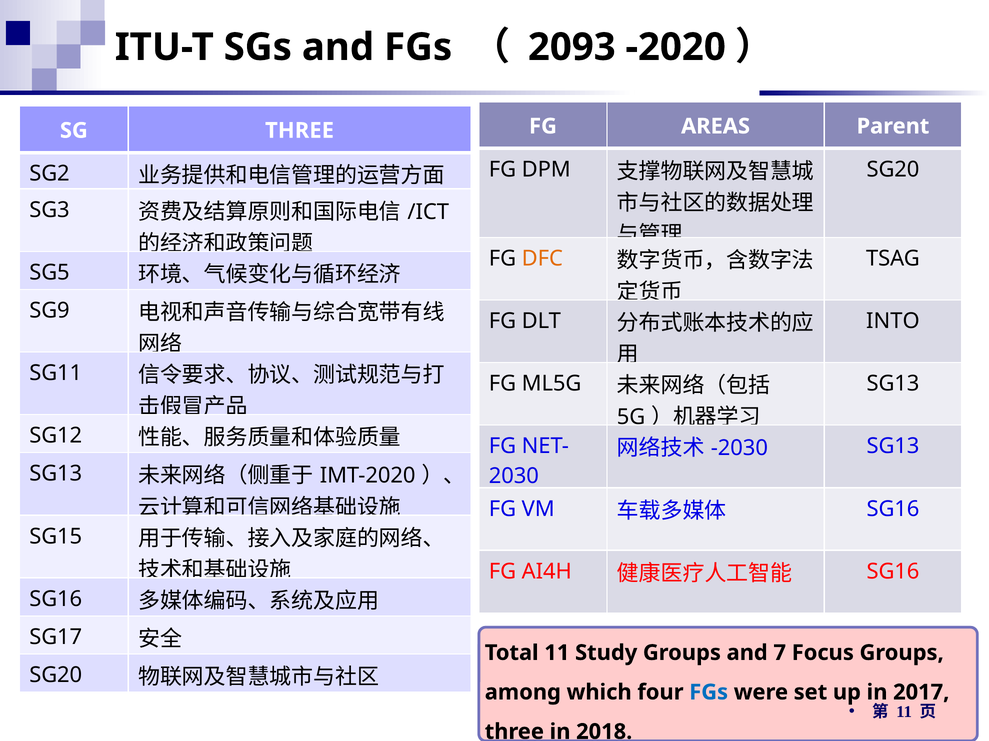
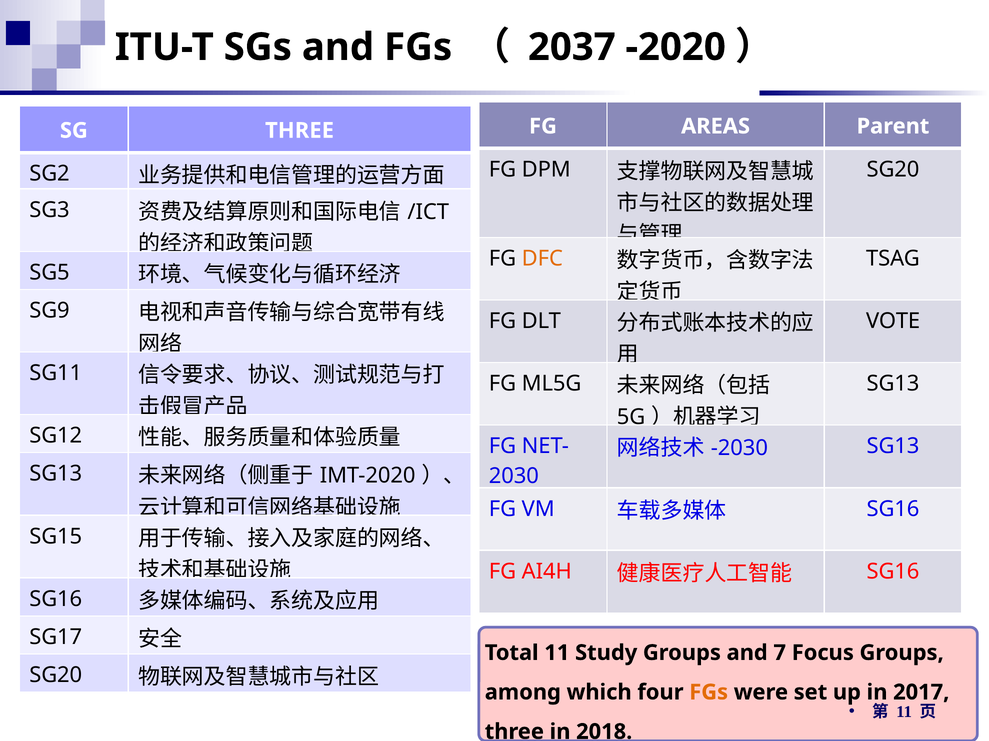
2093: 2093 -> 2037 (572, 47)
INTO: INTO -> VOTE (893, 321)
FGs colour: blue -> orange (709, 693)
